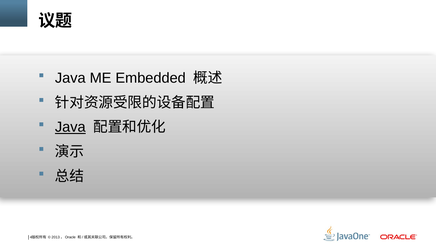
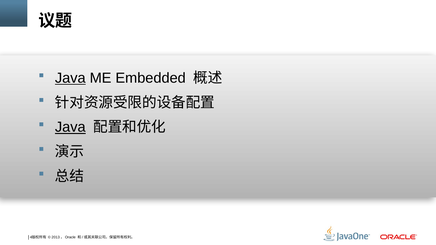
Java underline: none -> present (70, 78)
